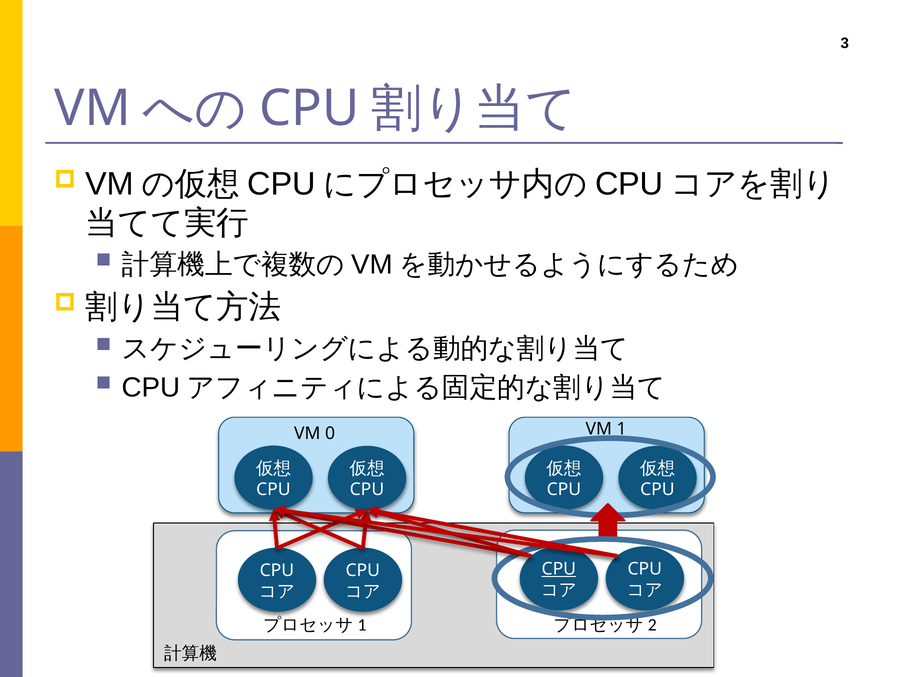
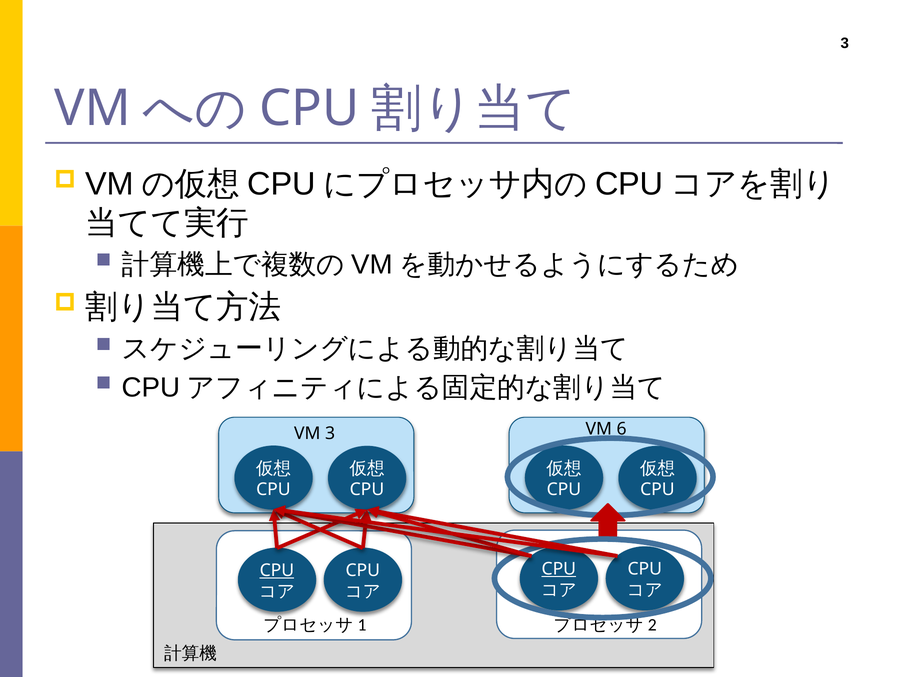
VM 0: 0 -> 3 (330, 433)
1: 1 -> 6 (622, 429)
CPU underline: none -> present (277, 571)
